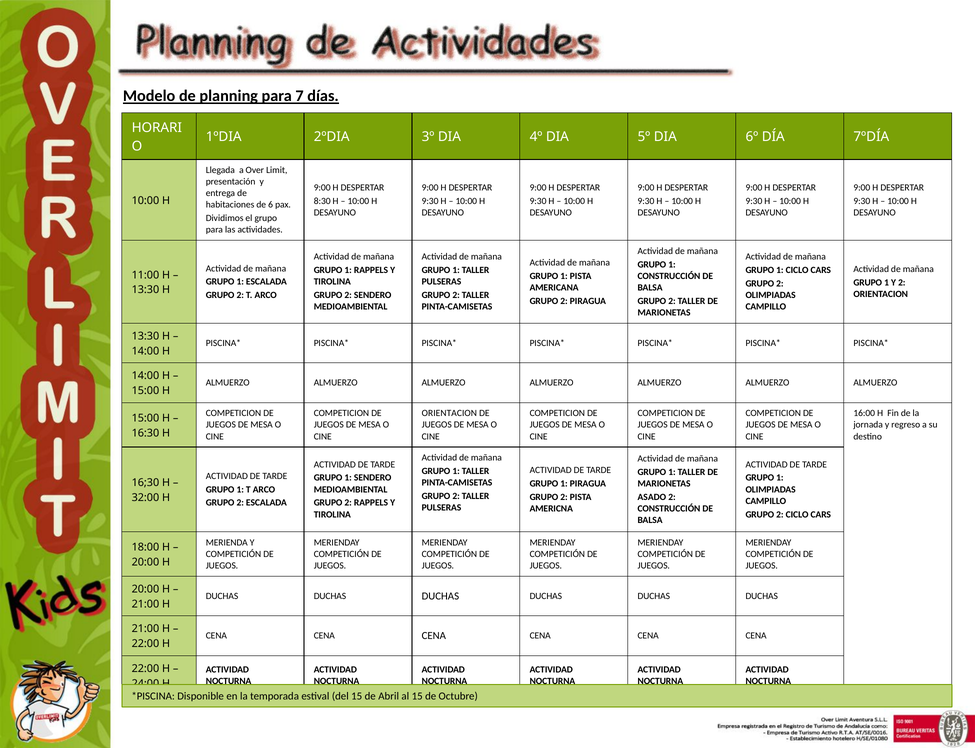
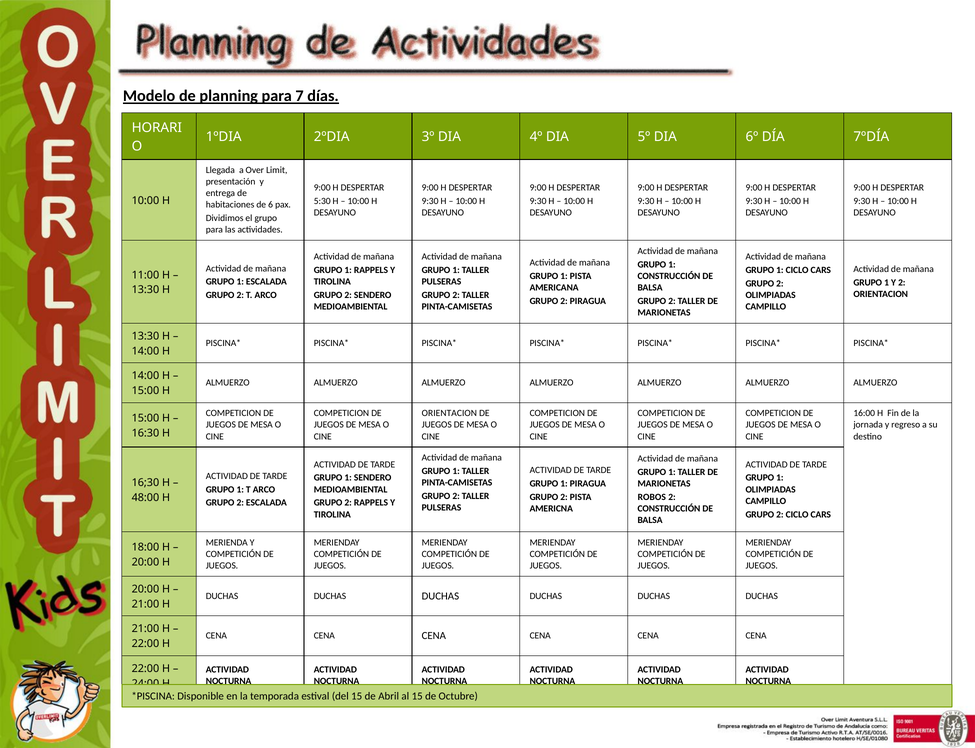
8:30: 8:30 -> 5:30 (322, 201)
ASADO: ASADO -> ROBOS (652, 497)
32:00: 32:00 -> 48:00 (145, 498)
